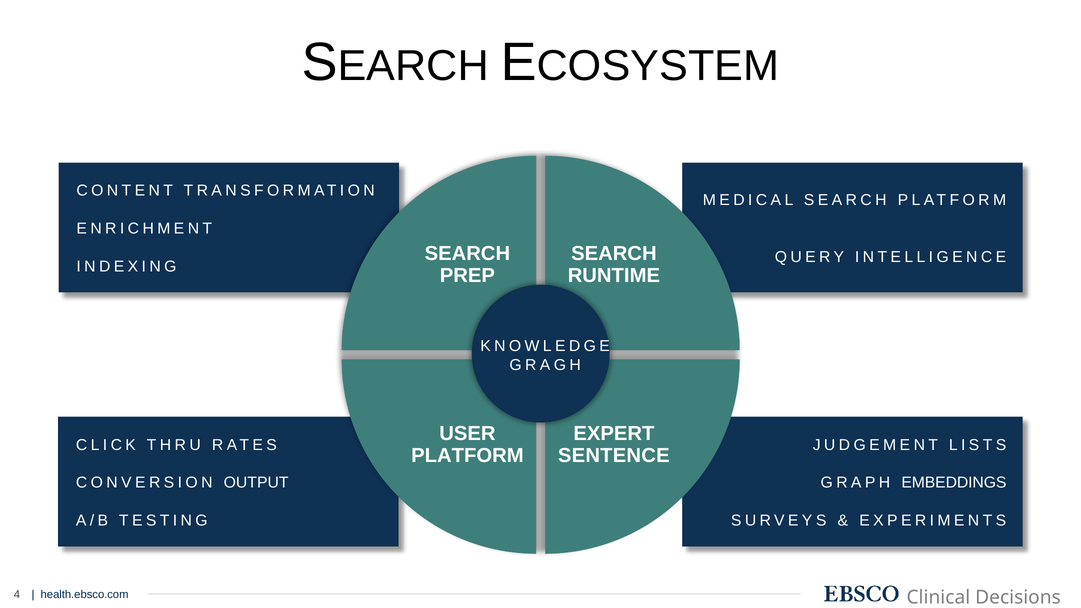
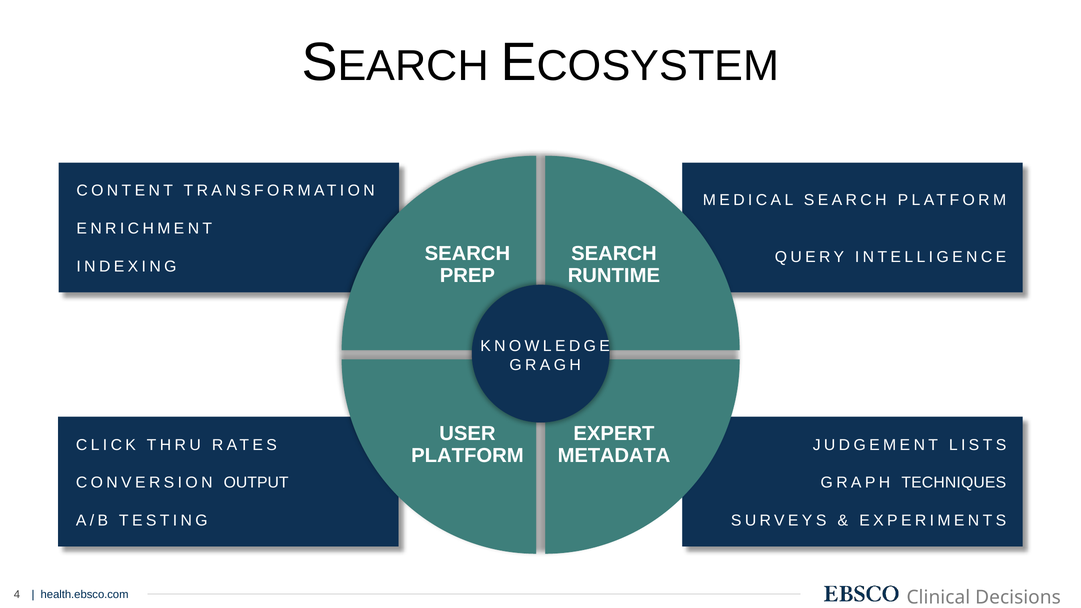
SENTENCE: SENTENCE -> METADATA (614, 456)
EMBEDDINGS: EMBEDDINGS -> TECHNIQUES (954, 483)
